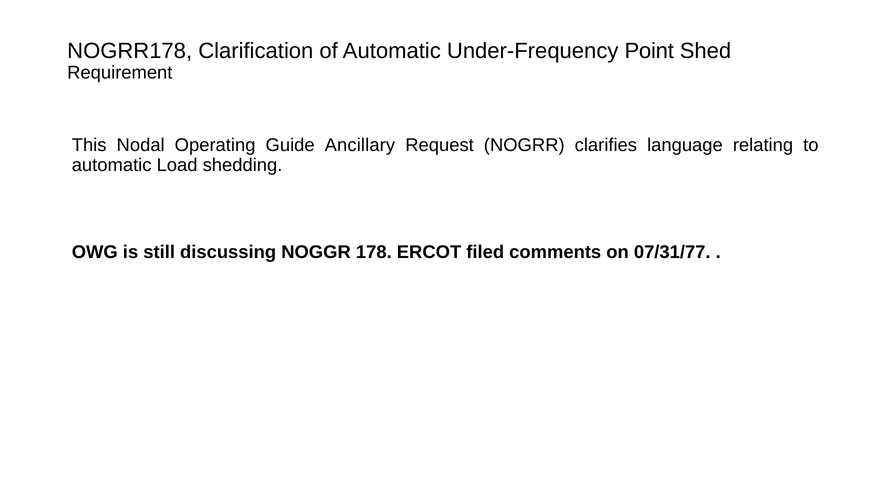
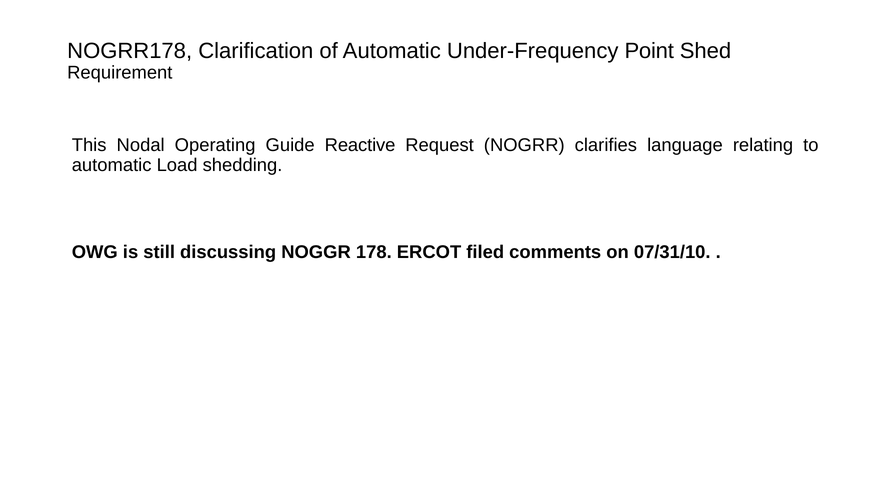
Ancillary: Ancillary -> Reactive (360, 145)
07/31/77: 07/31/77 -> 07/31/10 (672, 252)
